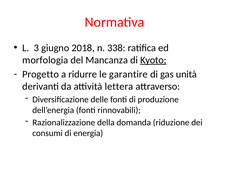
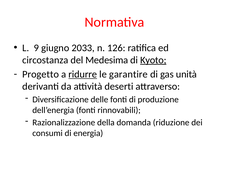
3: 3 -> 9 (36, 48)
2018: 2018 -> 2033 (83, 48)
338: 338 -> 126 (116, 48)
morfologia: morfologia -> circostanza (45, 60)
Mancanza: Mancanza -> Medesima (107, 60)
ridurre underline: none -> present (83, 75)
lettera: lettera -> deserti (119, 87)
